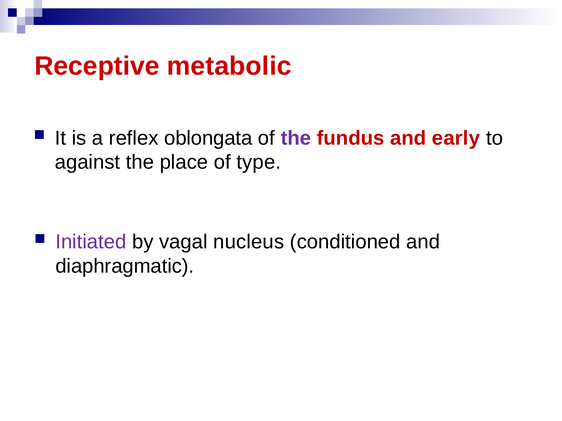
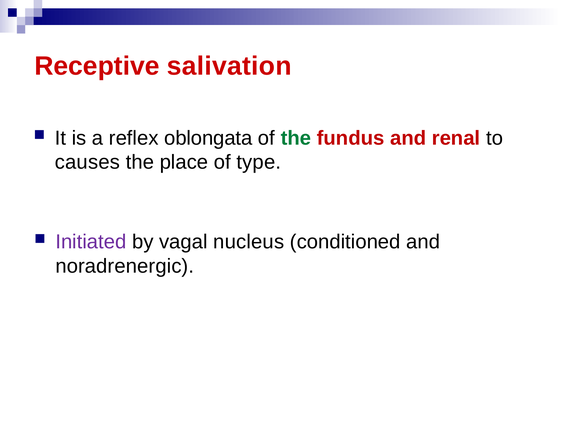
metabolic: metabolic -> salivation (229, 66)
the colour: purple -> green (296, 138)
early: early -> renal (456, 138)
against: against -> causes (87, 163)
diaphragmatic: diaphragmatic -> noradrenergic (125, 267)
